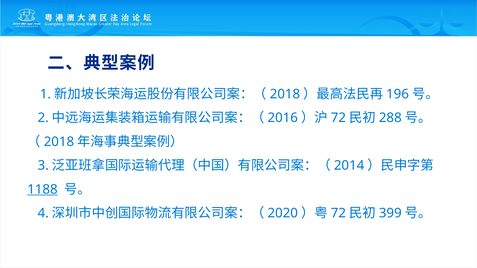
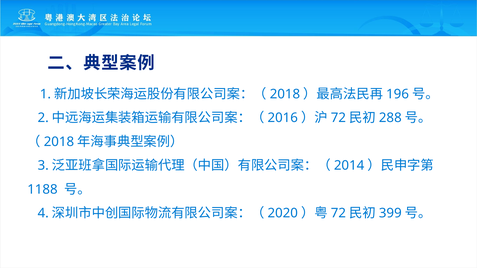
1188 underline: present -> none (42, 190)
